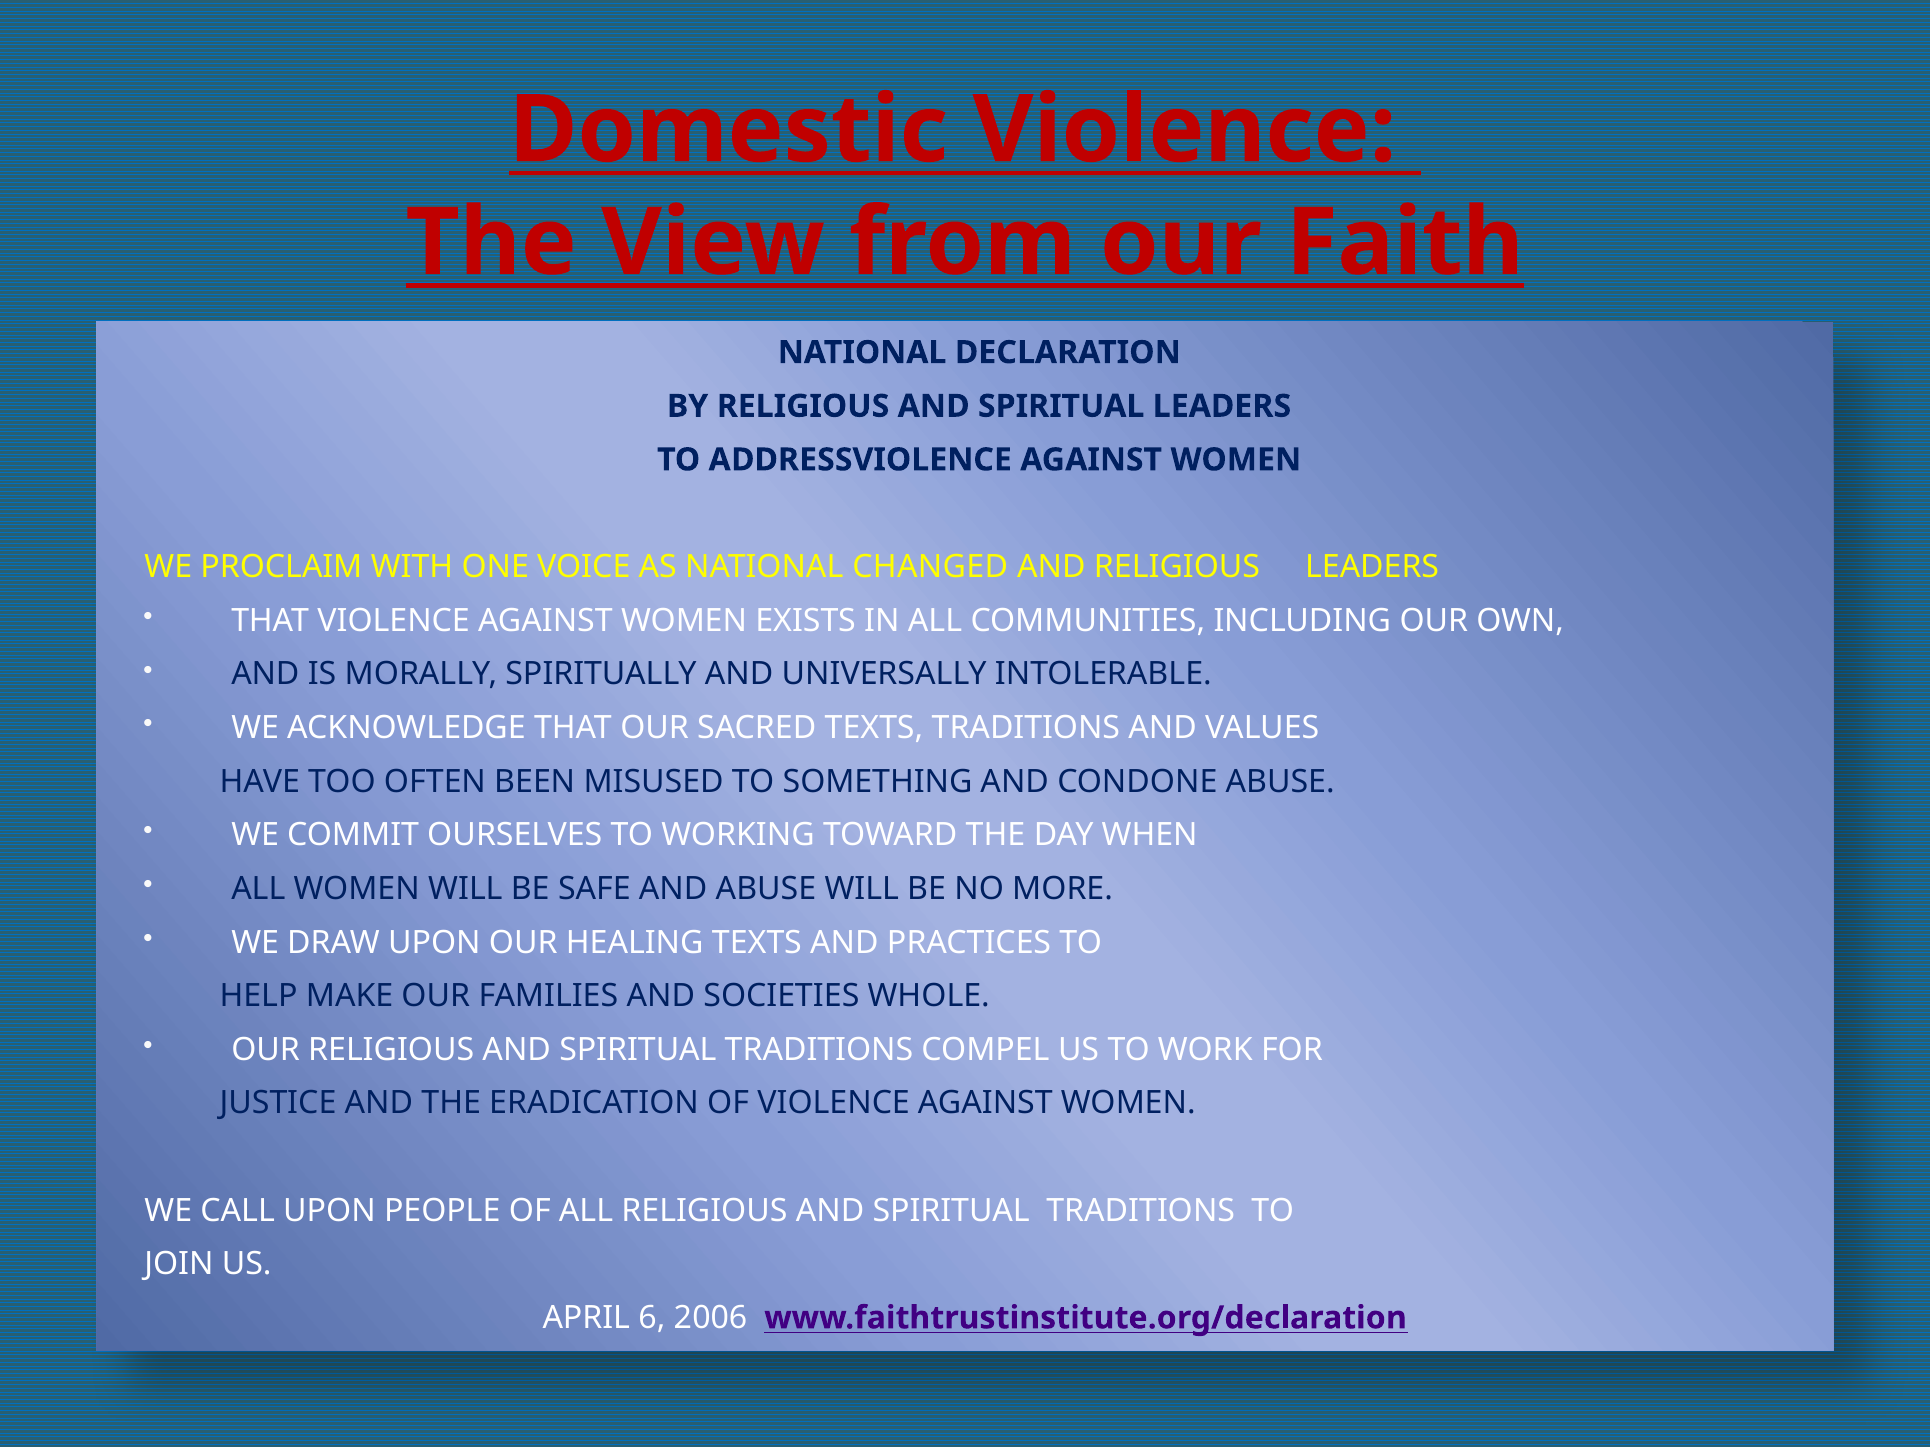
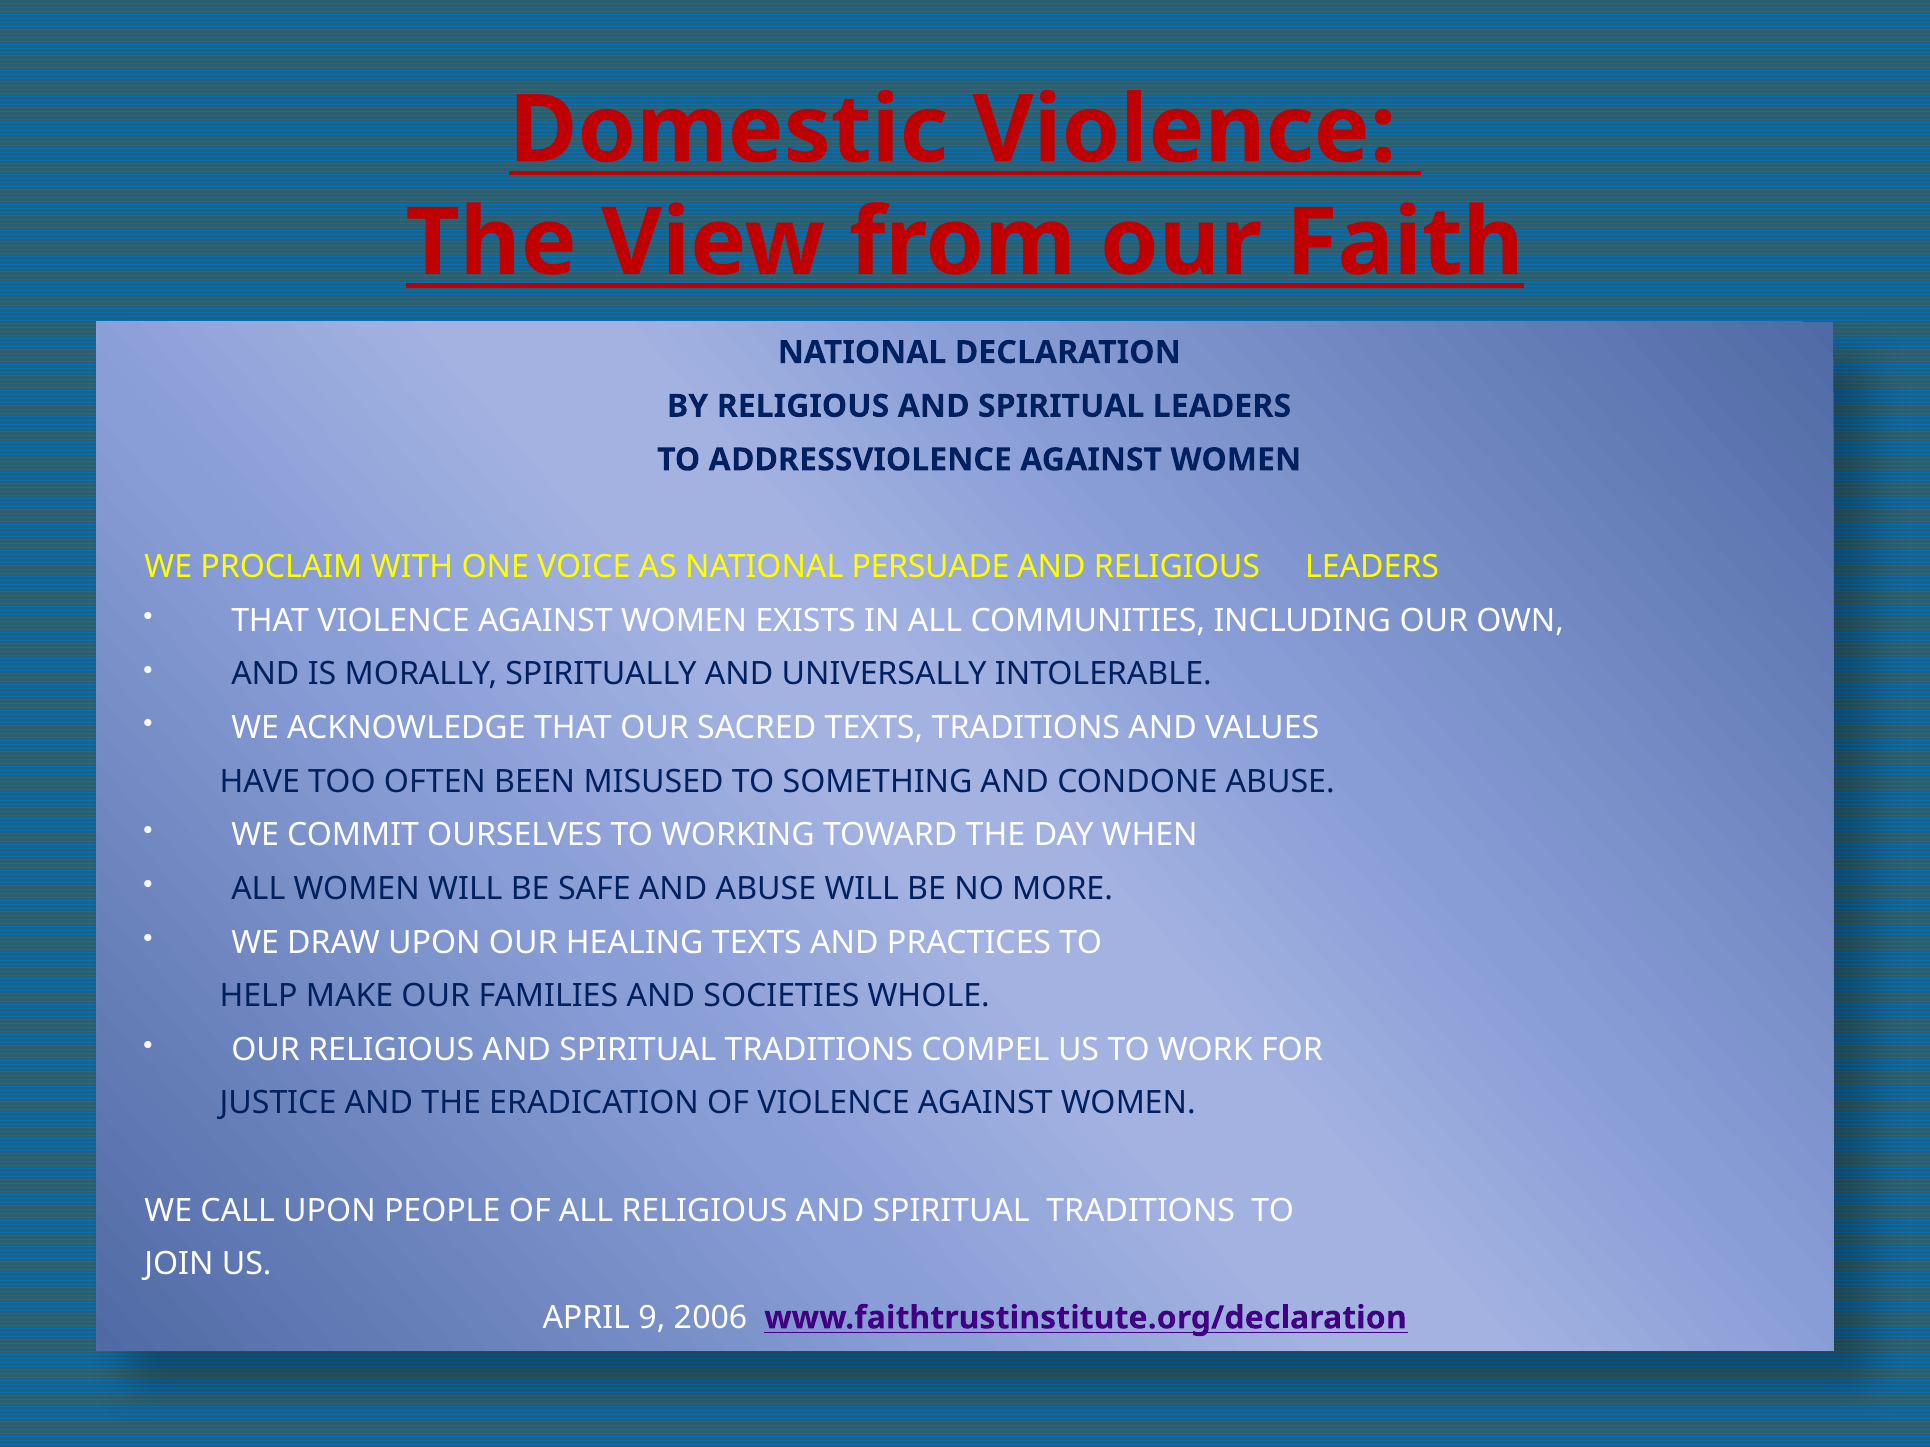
CHANGED: CHANGED -> PERSUADE (931, 567)
6: 6 -> 9 (652, 1318)
